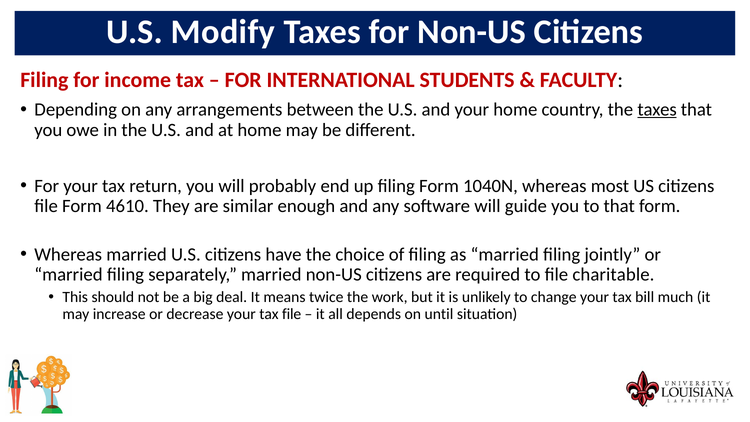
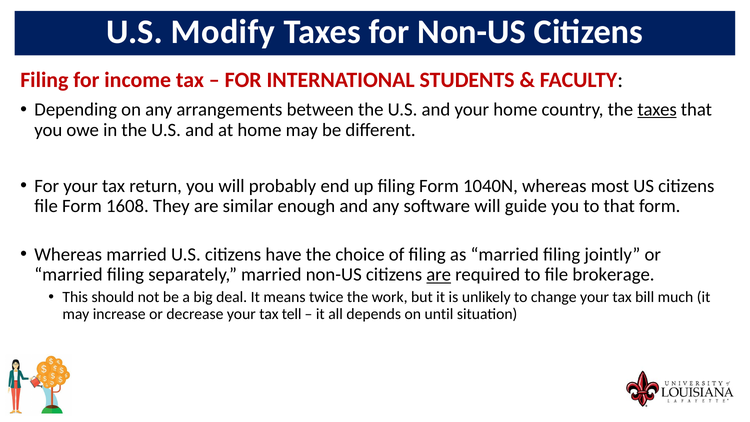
4610: 4610 -> 1608 (127, 206)
are underline: none -> present (439, 275)
charitable: charitable -> brokerage (614, 275)
tax file: file -> tell (292, 314)
